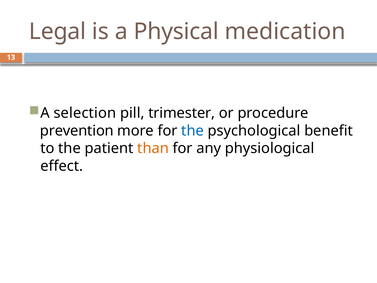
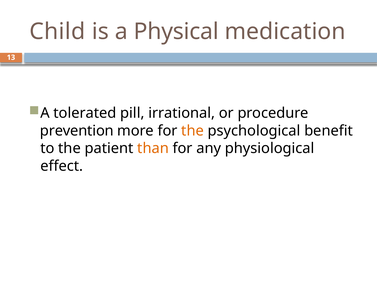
Legal: Legal -> Child (57, 31)
selection: selection -> tolerated (85, 113)
trimester: trimester -> irrational (182, 113)
the colour: blue -> orange (193, 131)
